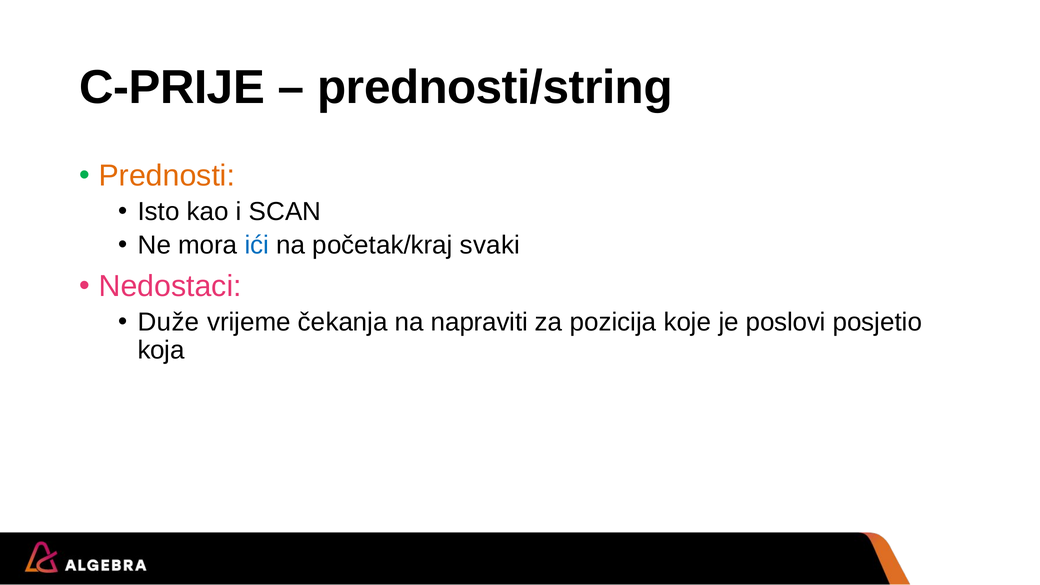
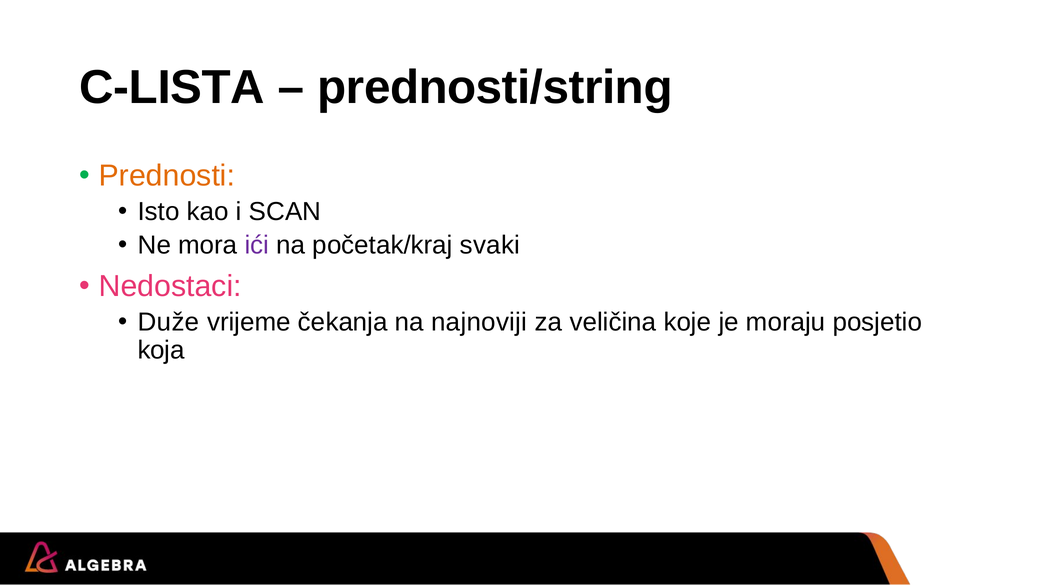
C-PRIJE: C-PRIJE -> C-LISTA (172, 87)
ići colour: blue -> purple (257, 245)
napraviti: napraviti -> najnoviji (479, 322)
pozicija: pozicija -> veličina (613, 322)
poslovi: poslovi -> moraju (786, 322)
